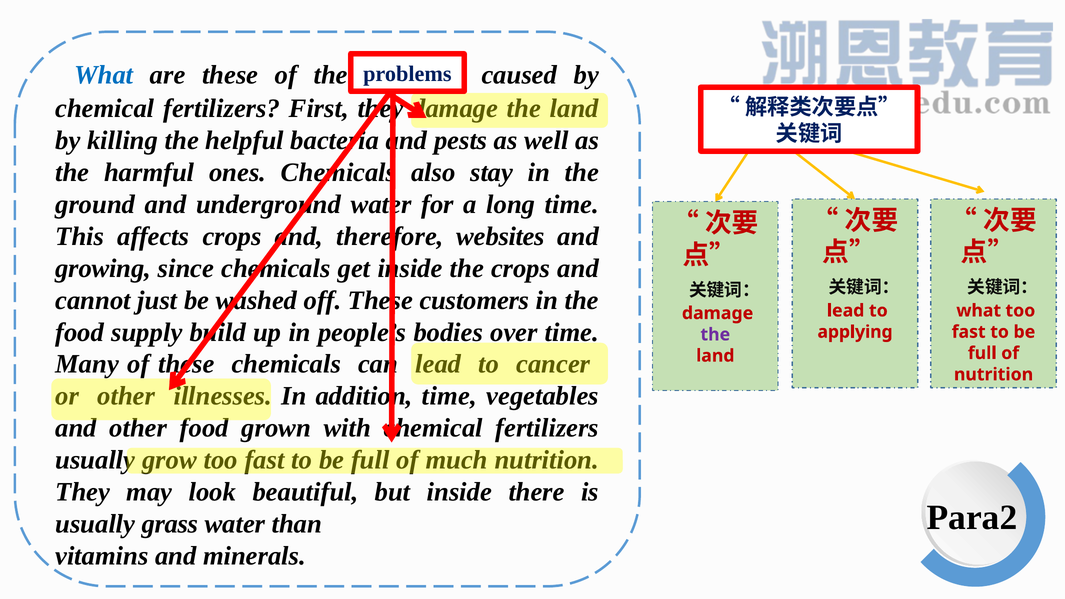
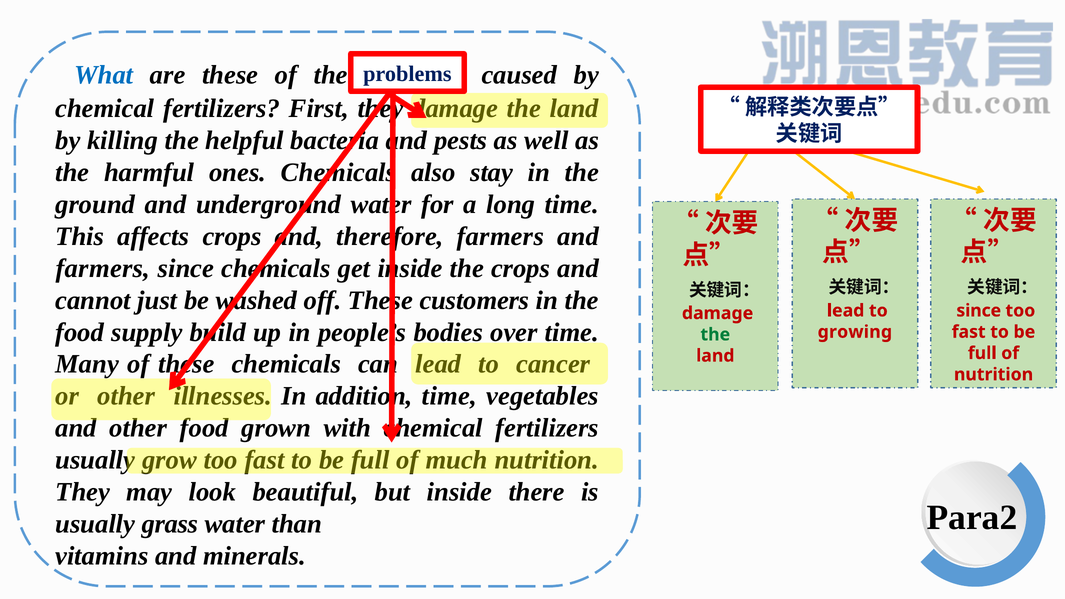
websites: websites -> farmers (500, 236)
growing: growing -> farmers (103, 268)
what: what -> since (979, 311)
applying: applying -> growing (855, 332)
the colour: purple -> green (715, 335)
